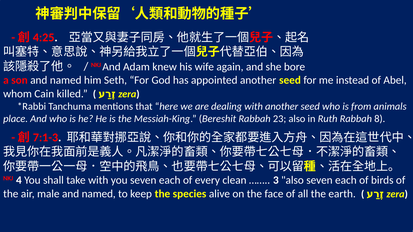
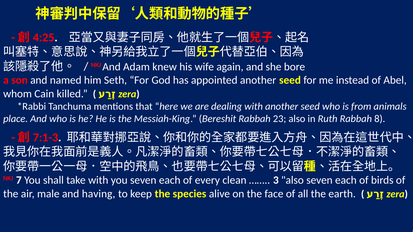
4: 4 -> 7 (19, 181)
male and named: named -> having (99, 194)
